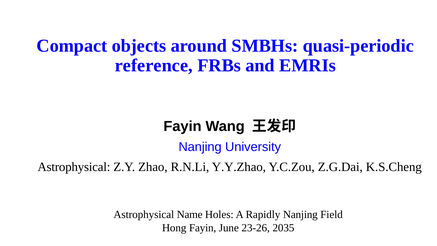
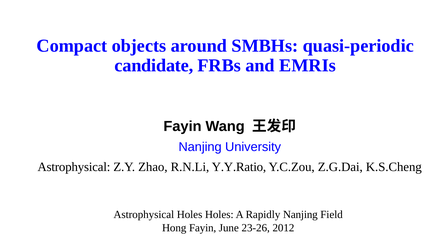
reference: reference -> candidate (154, 66)
Y.Y.Zhao: Y.Y.Zhao -> Y.Y.Ratio (239, 167)
Astrophysical Name: Name -> Holes (190, 214)
2035: 2035 -> 2012 (283, 228)
